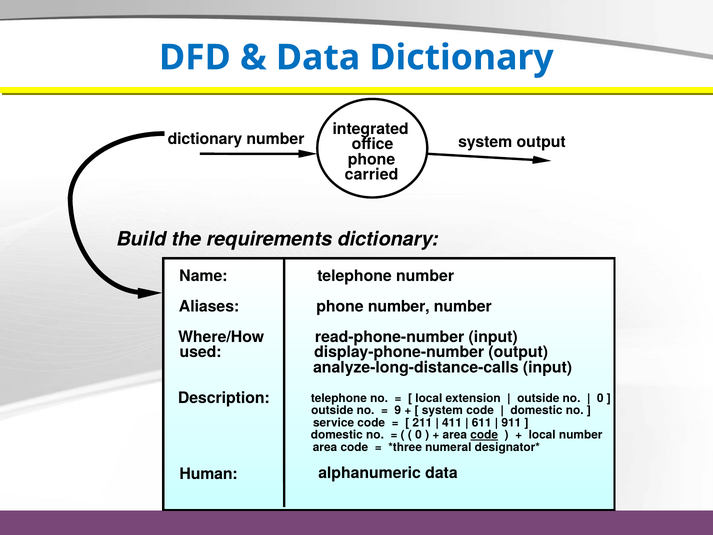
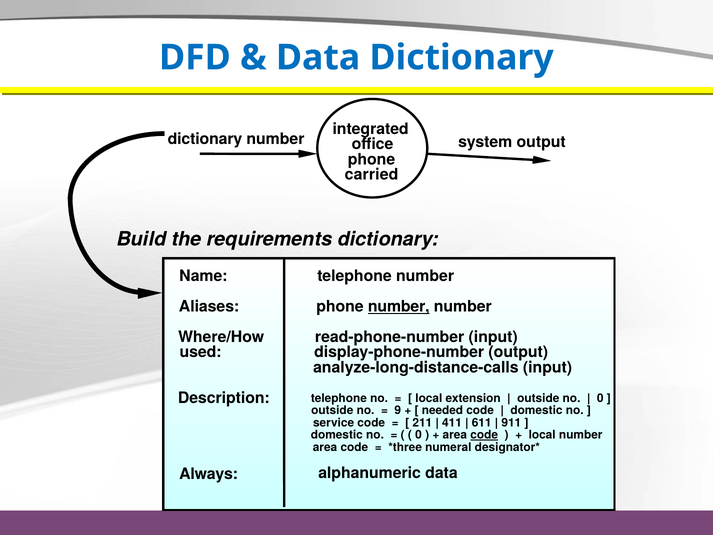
number underline: none -> present (399, 306)
system: system -> needed (442, 410)
Human: Human -> Always (209, 474)
